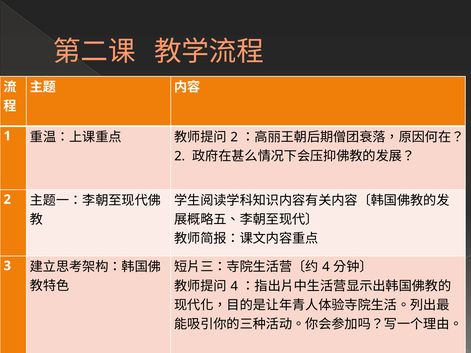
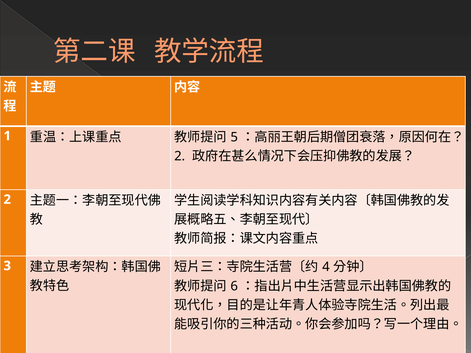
2: 2 -> 5 (234, 137)
4: 4 -> 6 (234, 286)
